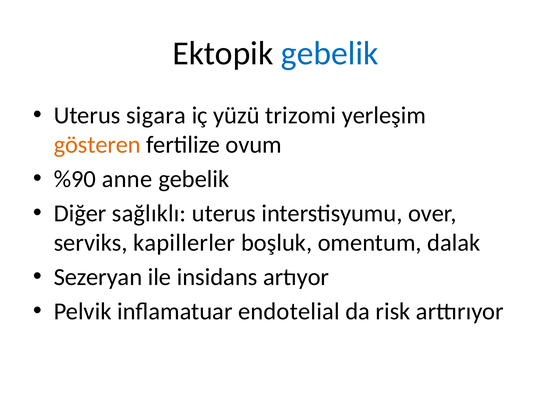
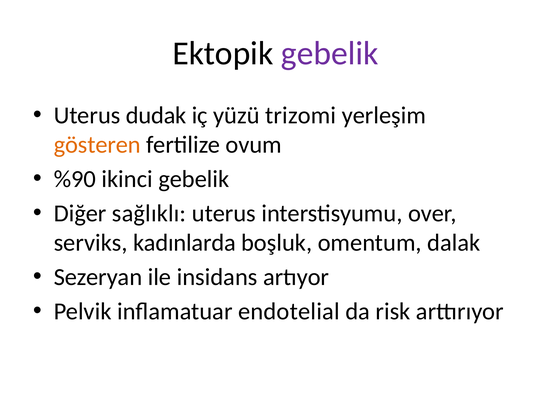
gebelik colour: blue -> purple (330, 53)
sigara: sigara -> dudak (156, 116)
anne: anne -> ikinci (127, 179)
kapillerler: kapillerler -> kadınlarda (184, 243)
